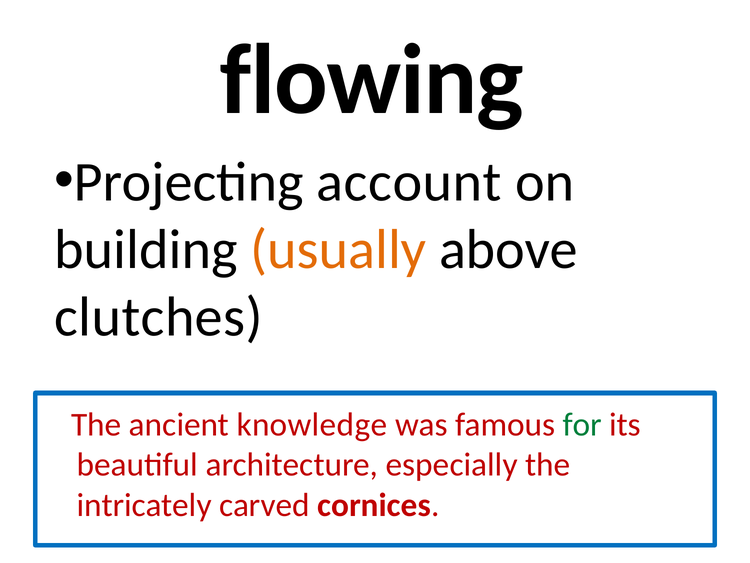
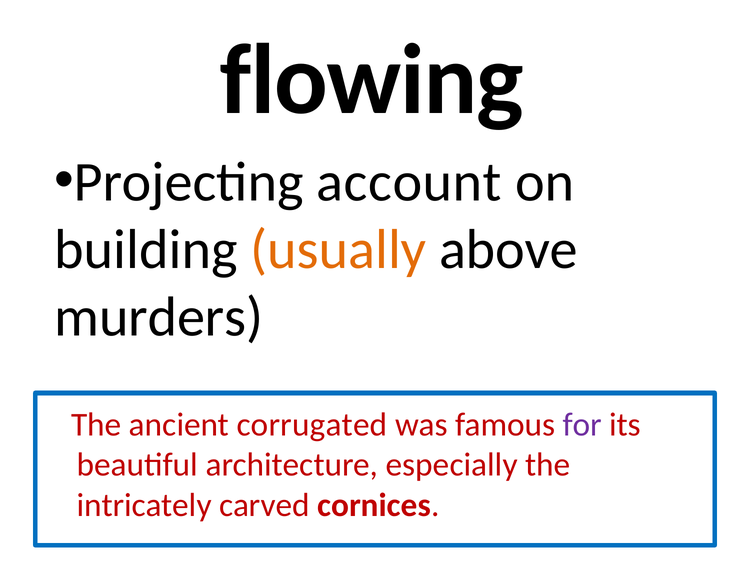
clutches: clutches -> murders (159, 317)
knowledge: knowledge -> corrugated (312, 425)
for colour: green -> purple (582, 425)
